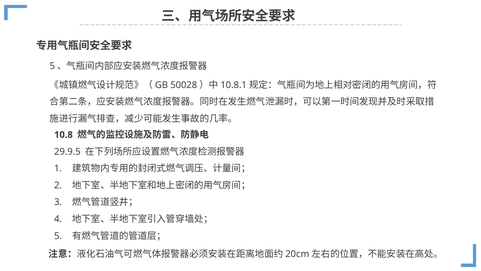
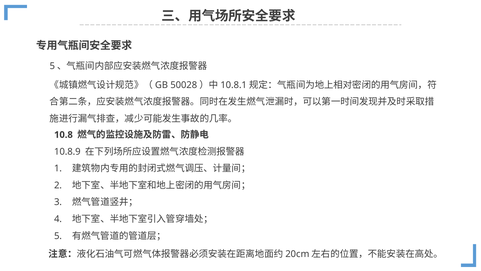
29.9.5: 29.9.5 -> 10.8.9 (67, 151)
